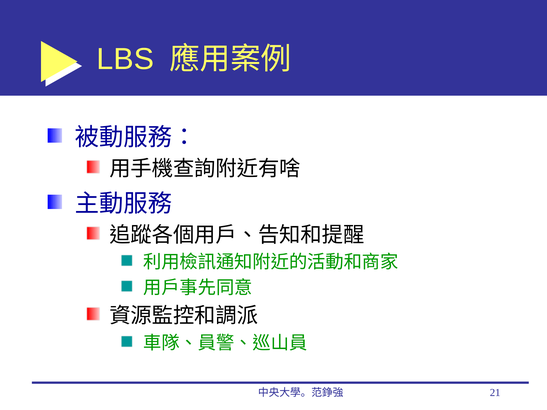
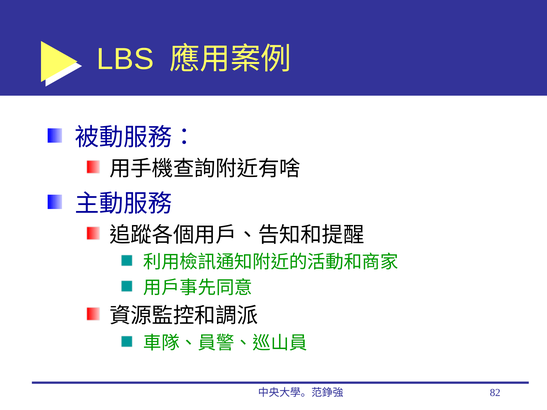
21: 21 -> 82 (495, 393)
